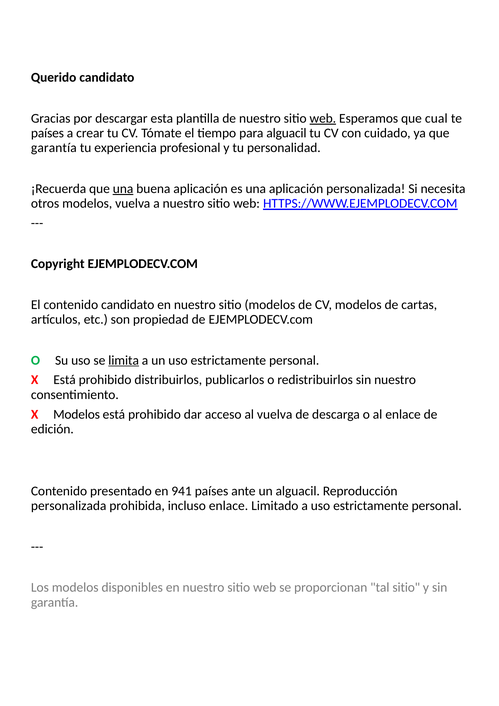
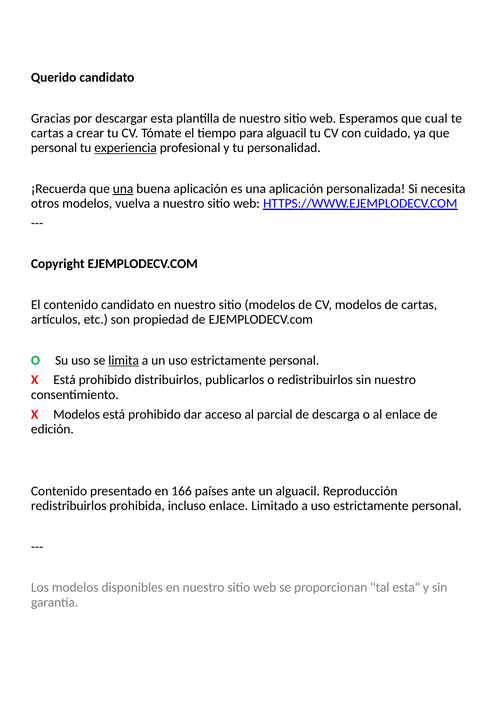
web underline: present -> none (323, 118)
países: países -> cartas (47, 133)
garantía: garantía -> personal (54, 148)
experiencia underline: none -> present (126, 148)
al vuelva: vuelva -> parcial (275, 414)
941: 941 -> 166 (182, 491)
personalizada: personalizada -> redistribuirlos (69, 505)
tal sitio: sitio -> esta (406, 587)
